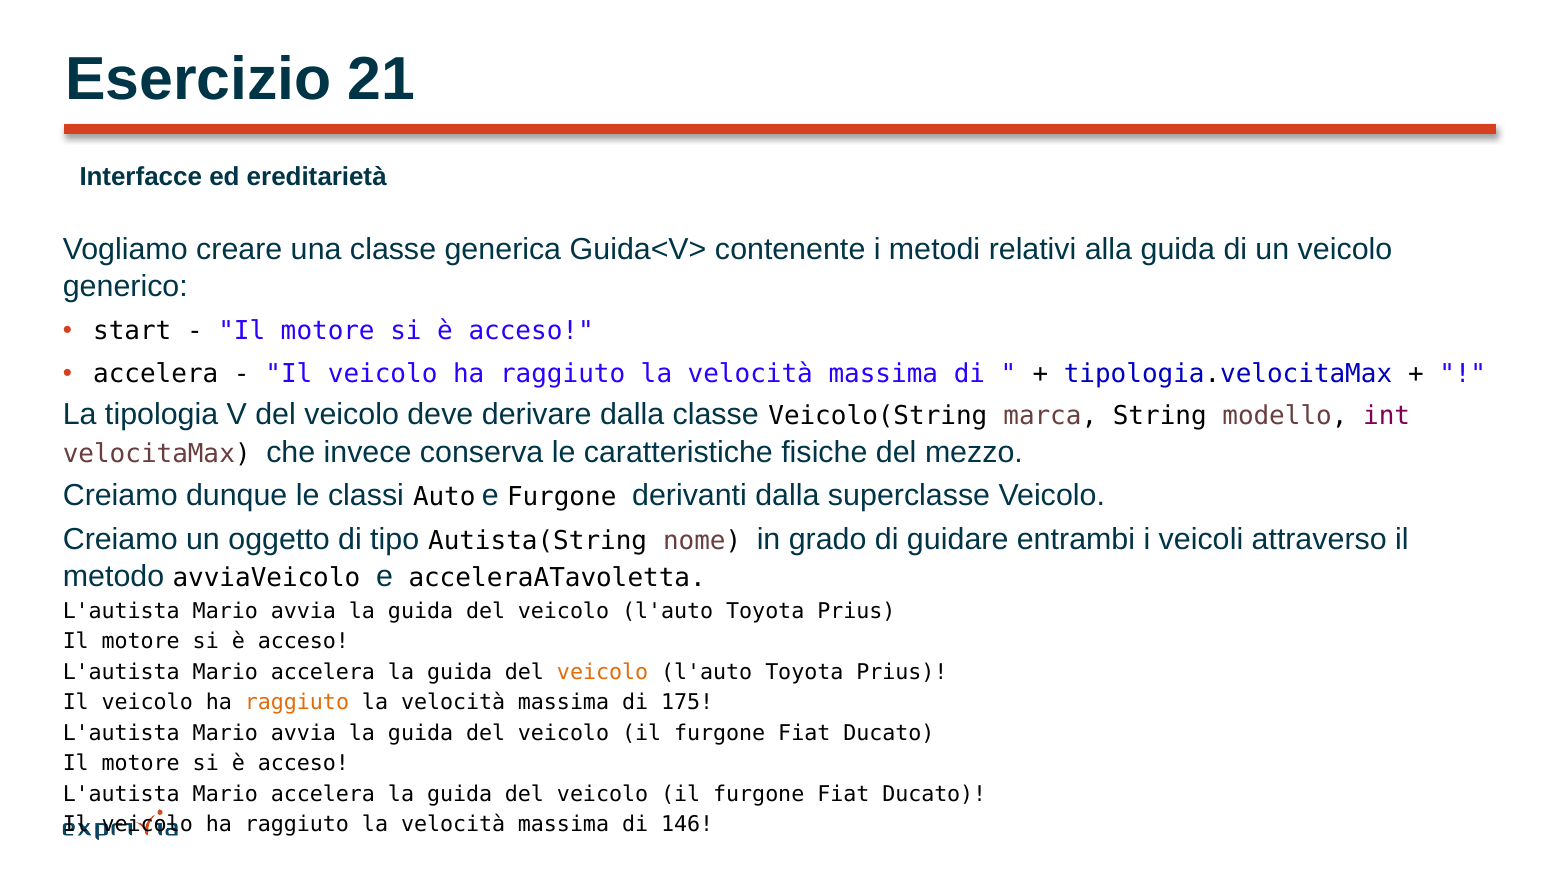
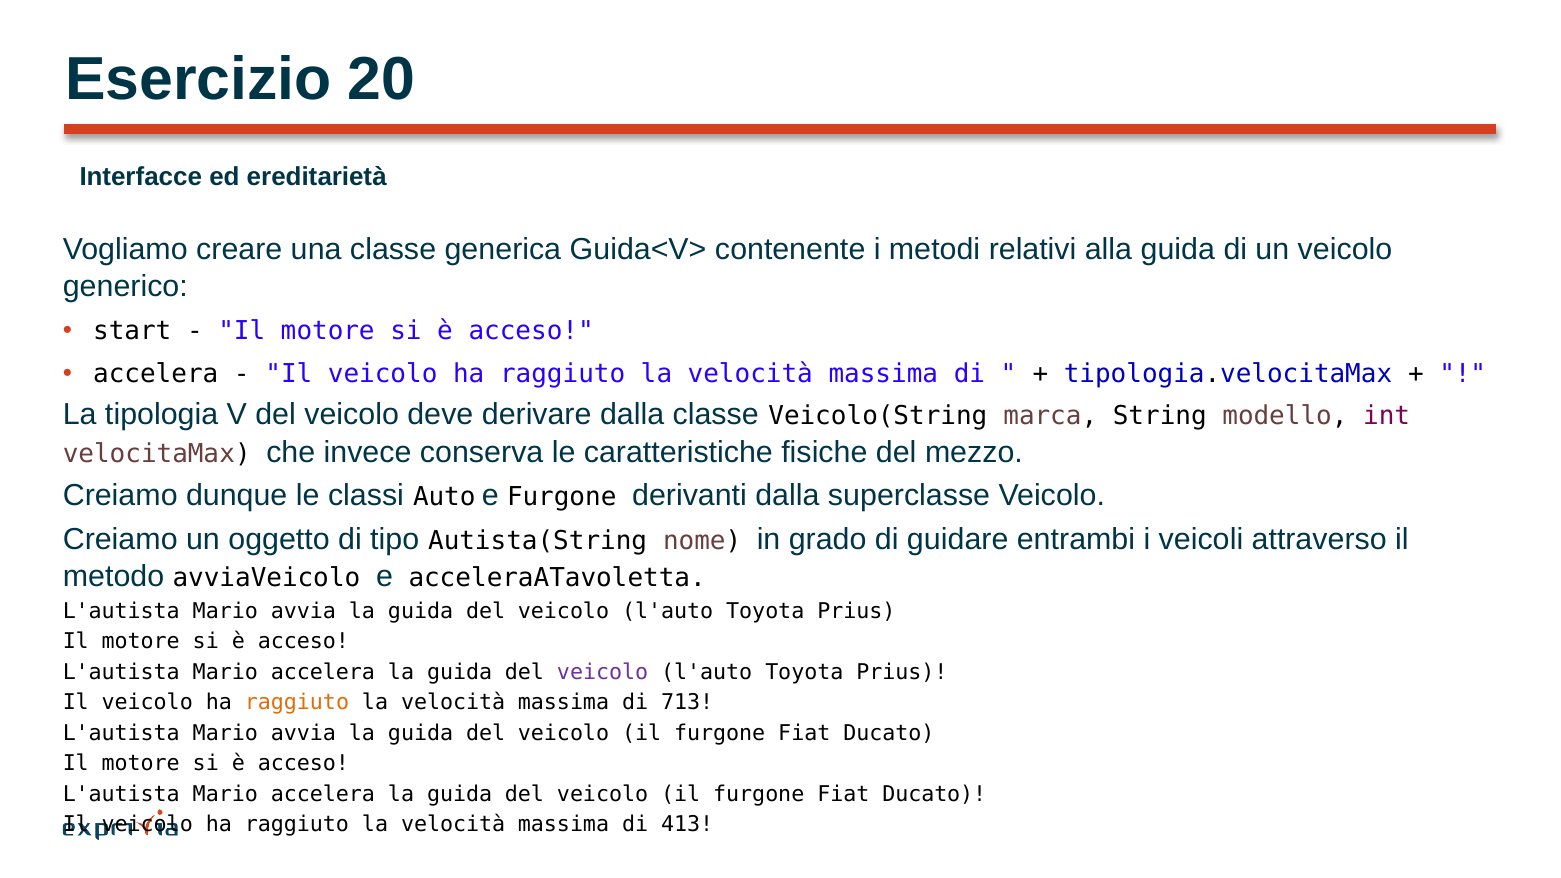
21: 21 -> 20 (382, 79)
veicolo colour: orange -> purple (603, 672)
175: 175 -> 713 (687, 703)
146: 146 -> 413 (687, 824)
